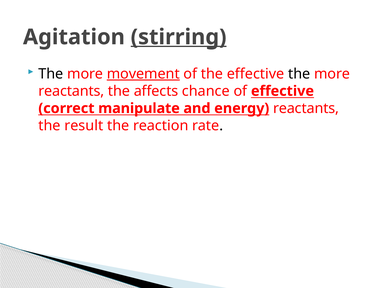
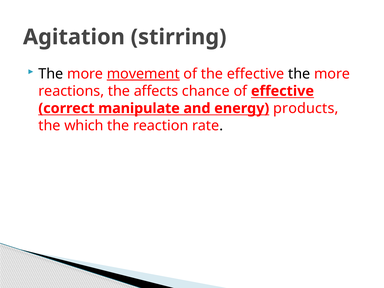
stirring underline: present -> none (179, 37)
reactants: reactants -> reactions (71, 91)
energy reactants: reactants -> products (306, 108)
result: result -> which (84, 126)
